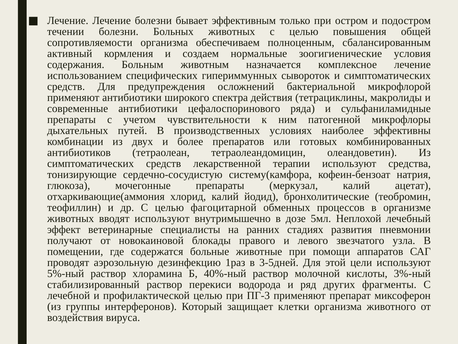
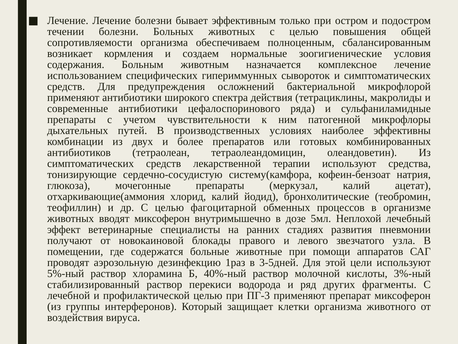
активный: активный -> возникает (70, 53)
вводят используют: используют -> миксоферон (162, 218)
